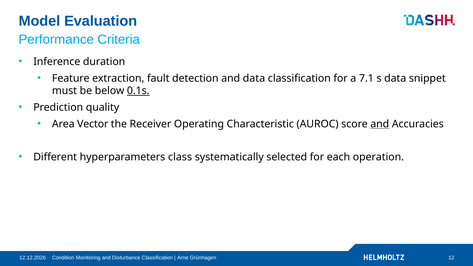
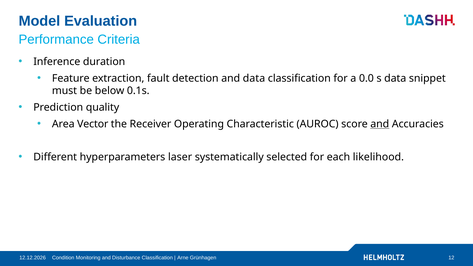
7.1: 7.1 -> 0.0 (366, 78)
0.1s underline: present -> none (138, 91)
class: class -> laser (180, 157)
operation: operation -> likelihood (378, 157)
